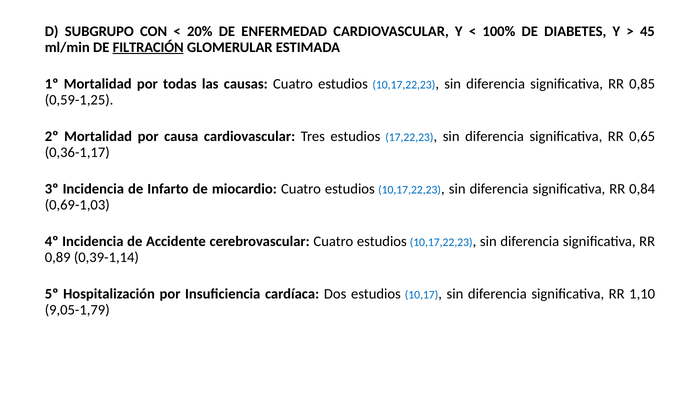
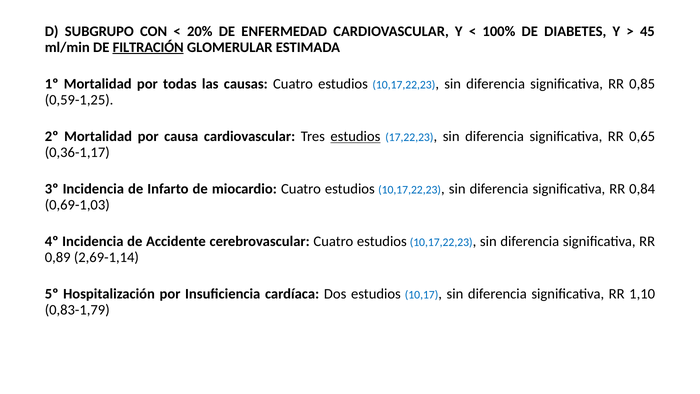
estudios underline: none -> present (355, 136)
0,39-1,14: 0,39-1,14 -> 2,69-1,14 (106, 257)
9,05-1,79: 9,05-1,79 -> 0,83-1,79 (77, 310)
